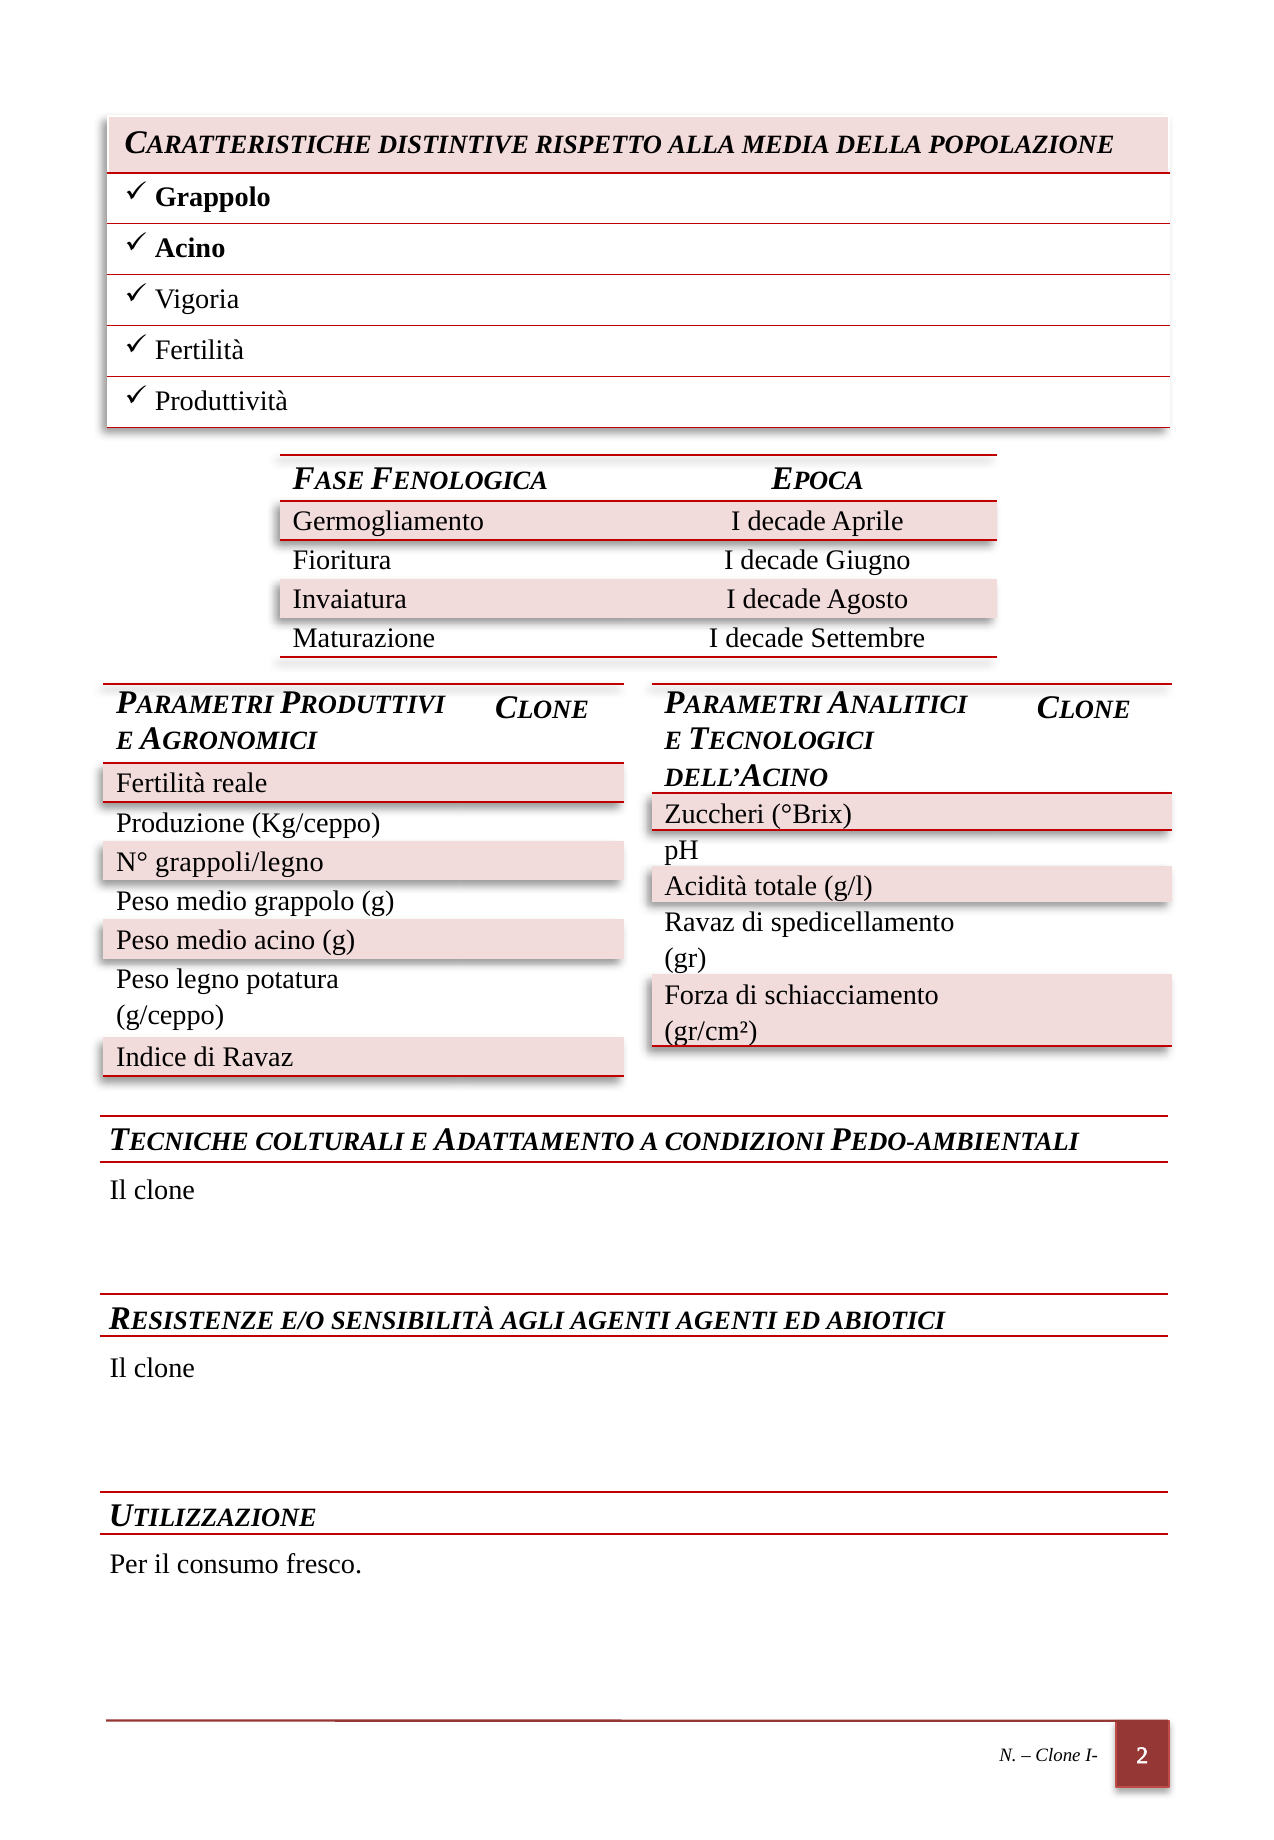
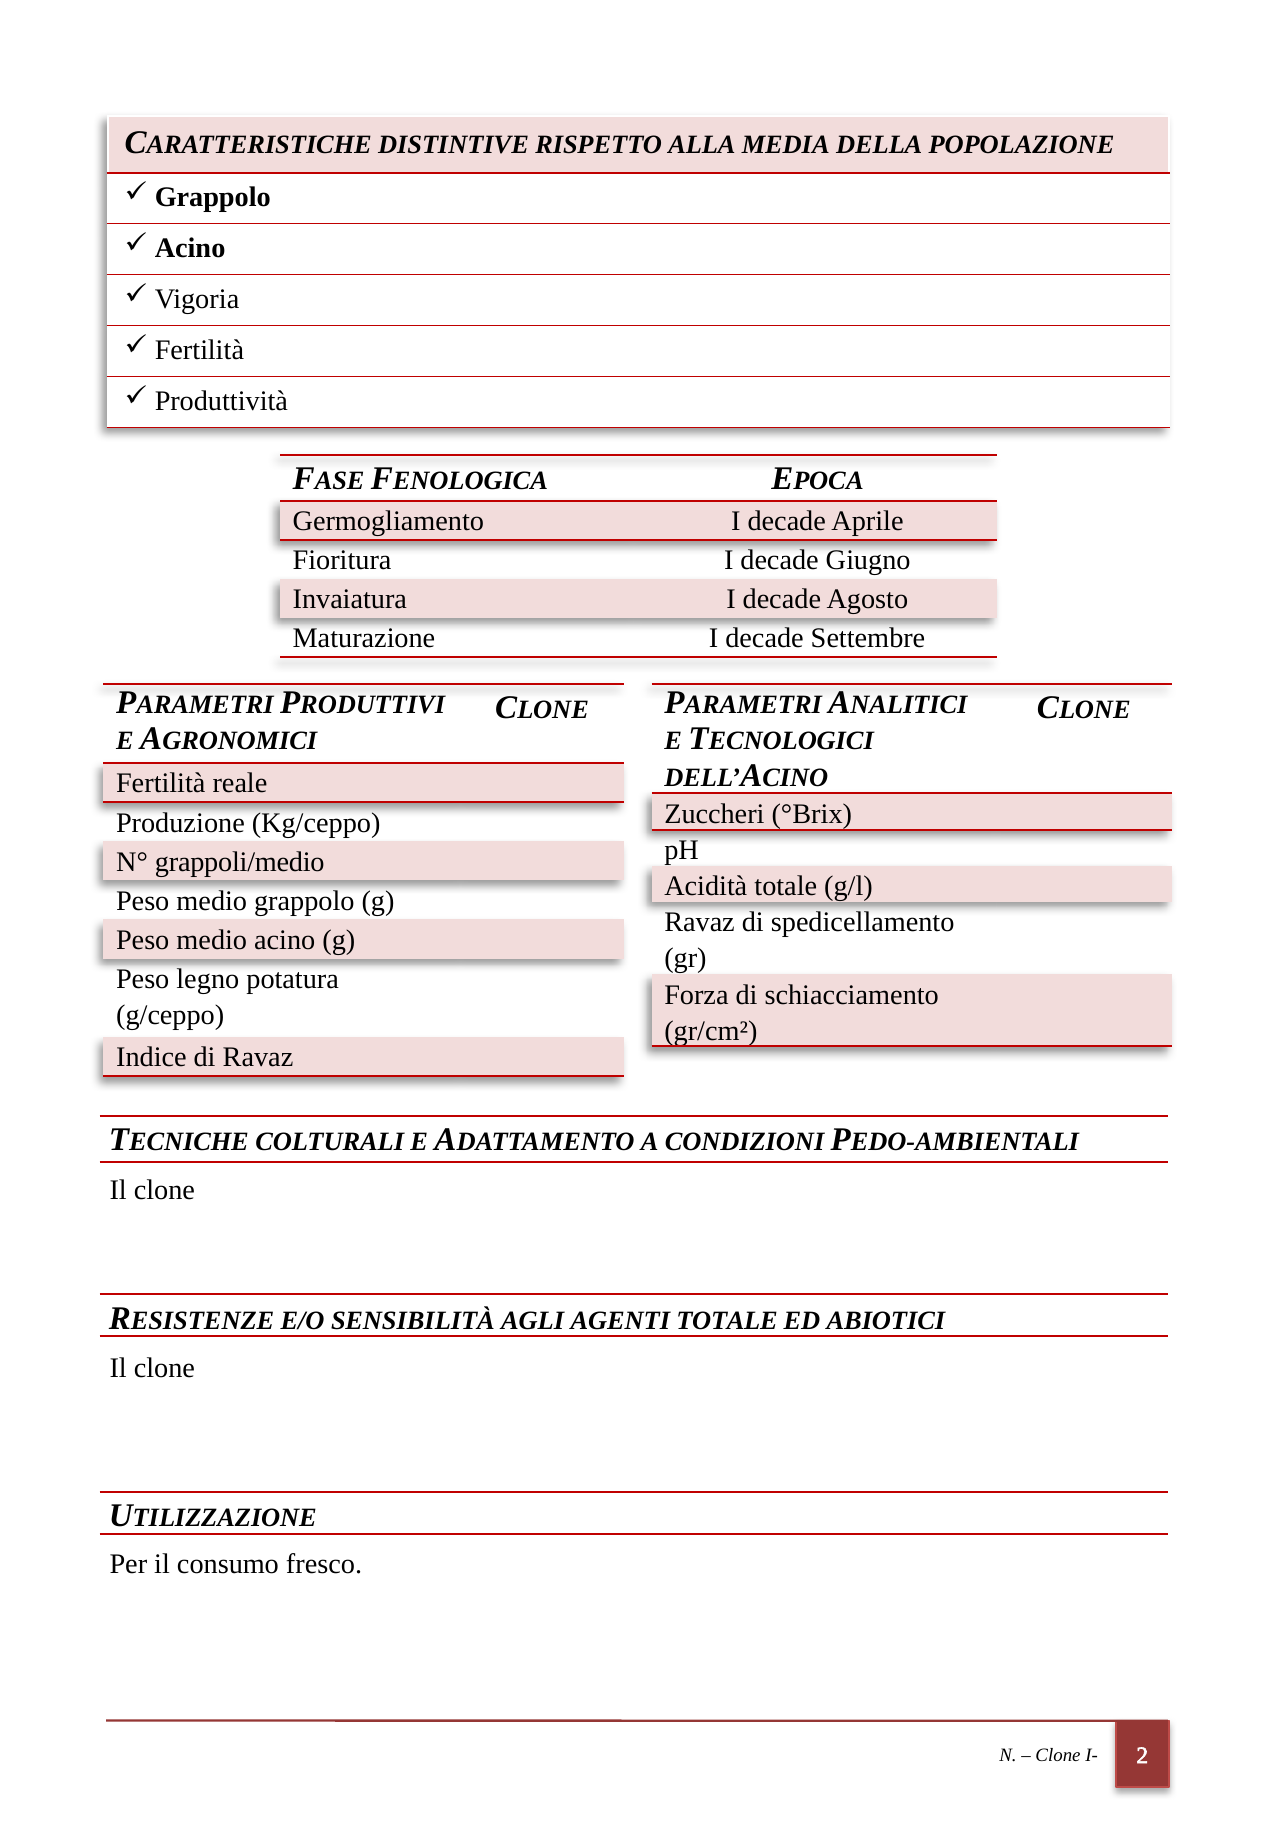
grappoli/legno: grappoli/legno -> grappoli/medio (240, 862)
AGENTI AGENTI: AGENTI -> TOTALE (727, 1321)
